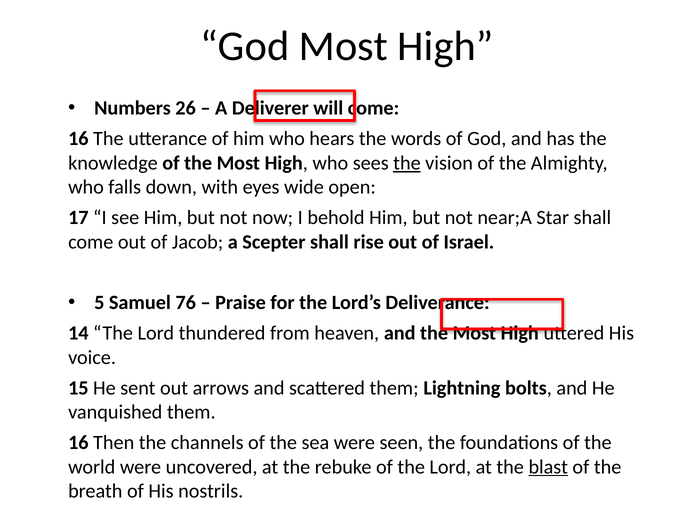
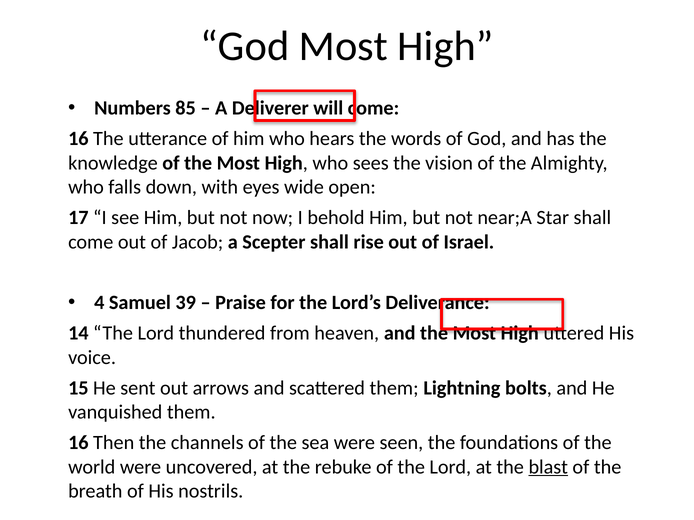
26: 26 -> 85 (186, 108)
the underline: present -> none (407, 163)
5: 5 -> 4 (99, 303)
76: 76 -> 39 (186, 303)
